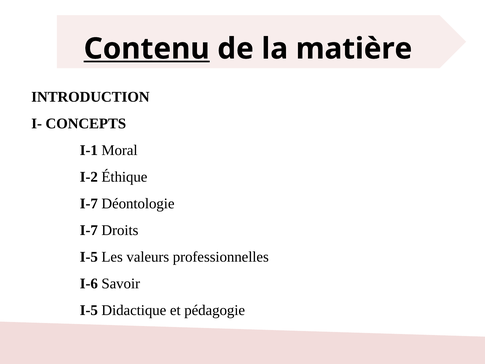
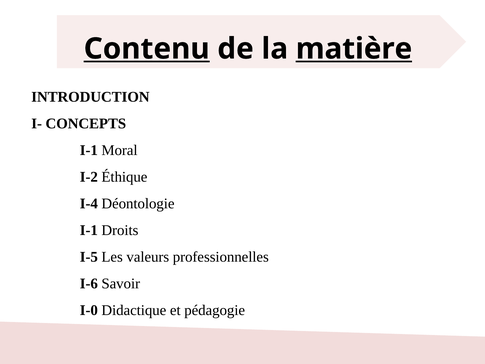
matière underline: none -> present (354, 49)
I-7: I-7 -> I-4 (89, 203)
I-7: I-7 -> I-1 (89, 230)
I-5: I-5 -> I-0 (89, 310)
